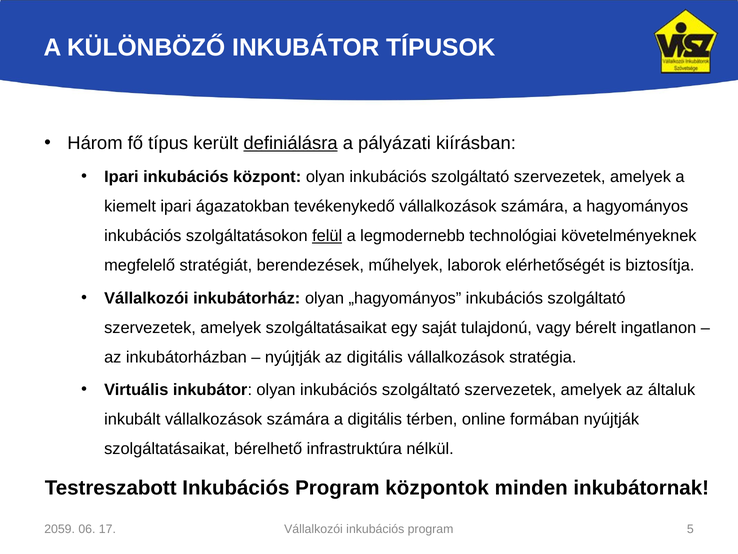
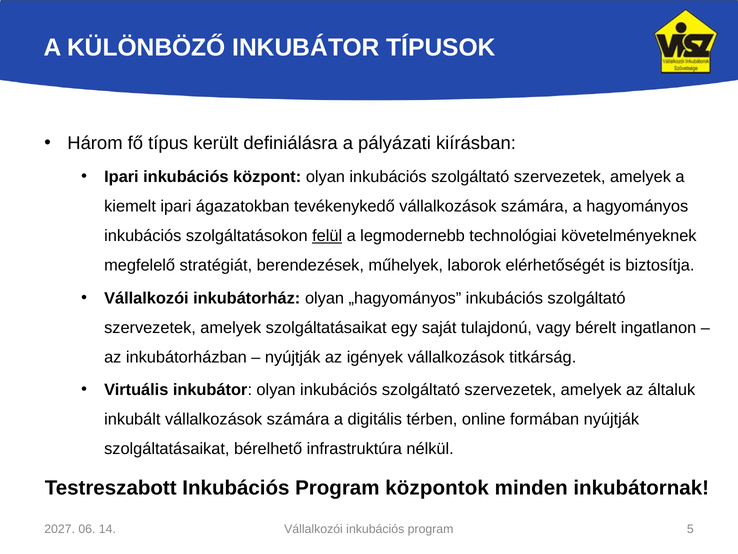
definiálásra underline: present -> none (291, 143)
az digitális: digitális -> igények (375, 357)
stratégia: stratégia -> titkárság (543, 357)
2059: 2059 -> 2027 (60, 529)
17: 17 -> 14 (107, 529)
